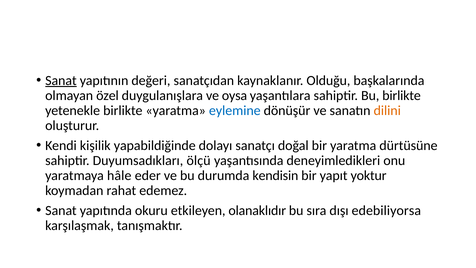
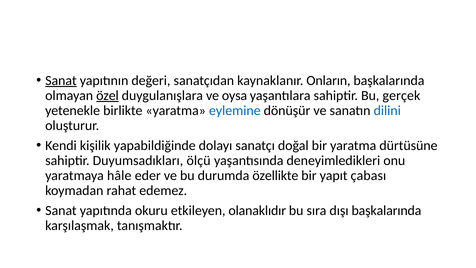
Olduğu: Olduğu -> Onların (328, 80)
özel underline: none -> present (107, 95)
Bu birlikte: birlikte -> gerçek (401, 95)
dilini colour: orange -> blue (387, 110)
kendisin: kendisin -> özellikte (275, 175)
yoktur: yoktur -> çabası (368, 175)
dışı edebiliyorsa: edebiliyorsa -> başkalarında (386, 210)
